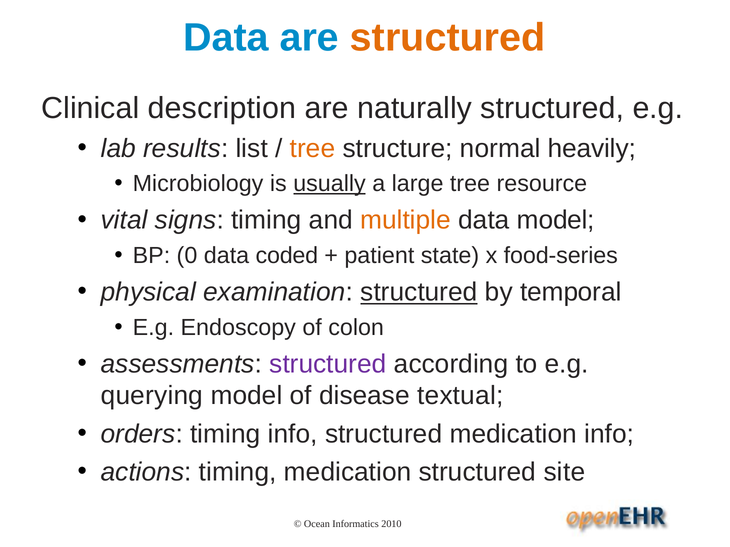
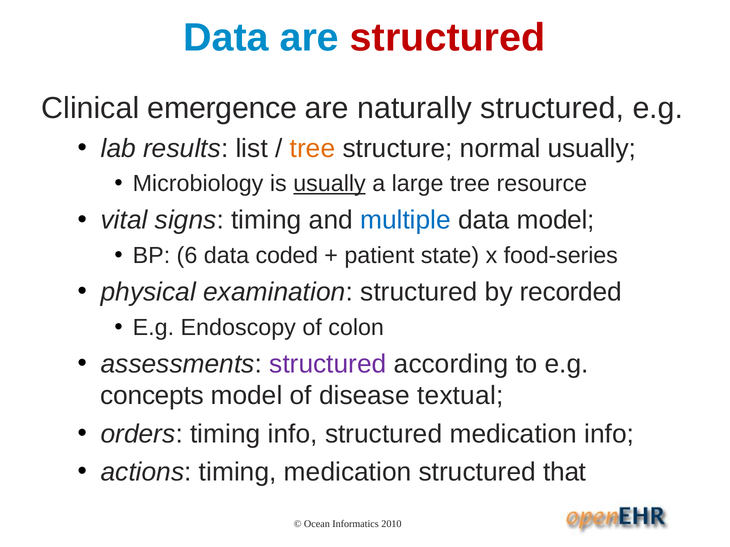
structured colour: orange -> red (448, 38)
description: description -> emergence (222, 108)
normal heavily: heavily -> usually (592, 149)
multiple colour: orange -> blue (406, 221)
0: 0 -> 6 (187, 256)
structured underline: present -> none (419, 292)
temporal: temporal -> recorded (571, 292)
querying: querying -> concepts (152, 396)
site: site -> that (565, 472)
